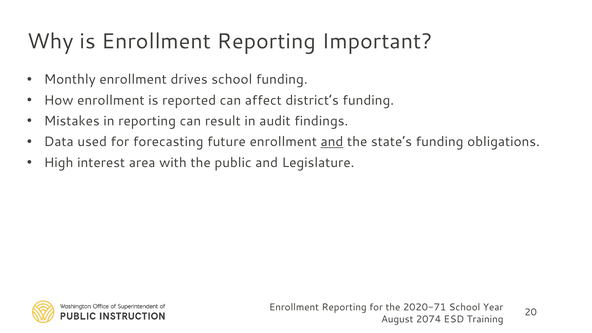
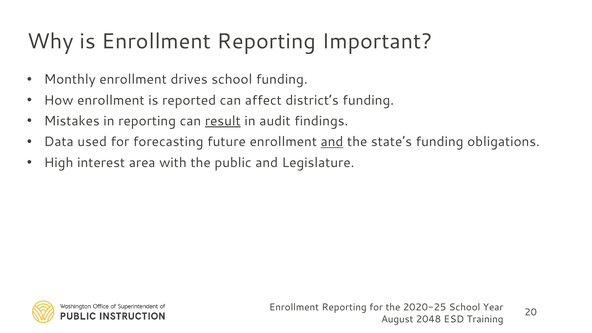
result underline: none -> present (223, 121)
2020-71: 2020-71 -> 2020-25 (425, 307)
2074: 2074 -> 2048 (428, 319)
